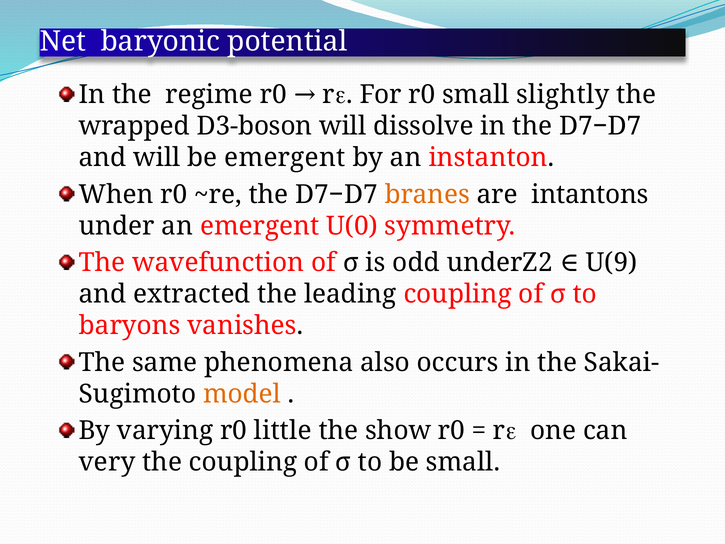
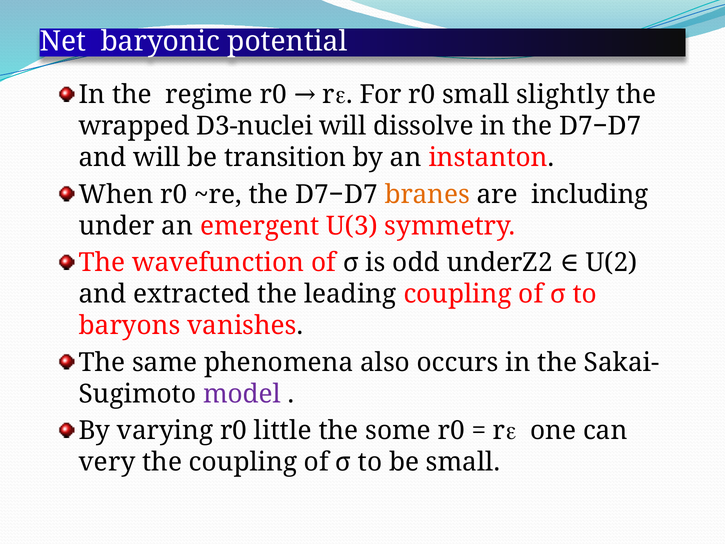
D3-boson: D3-boson -> D3-nuclei (255, 126)
be emergent: emergent -> transition (285, 158)
intantons: intantons -> including (590, 194)
U(0: U(0 -> U(3 (352, 226)
U(9: U(9 -> U(2 (611, 263)
model colour: orange -> purple (242, 394)
show: show -> some (398, 431)
